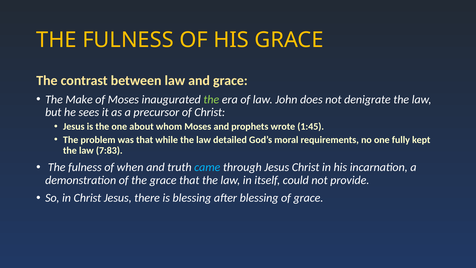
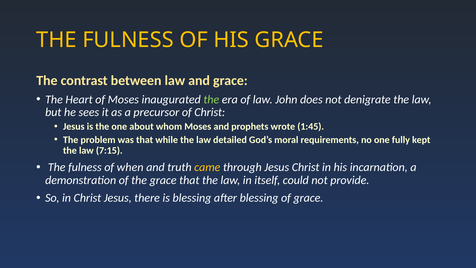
Make: Make -> Heart (79, 99)
7:83: 7:83 -> 7:15 (109, 150)
came colour: light blue -> yellow (207, 167)
